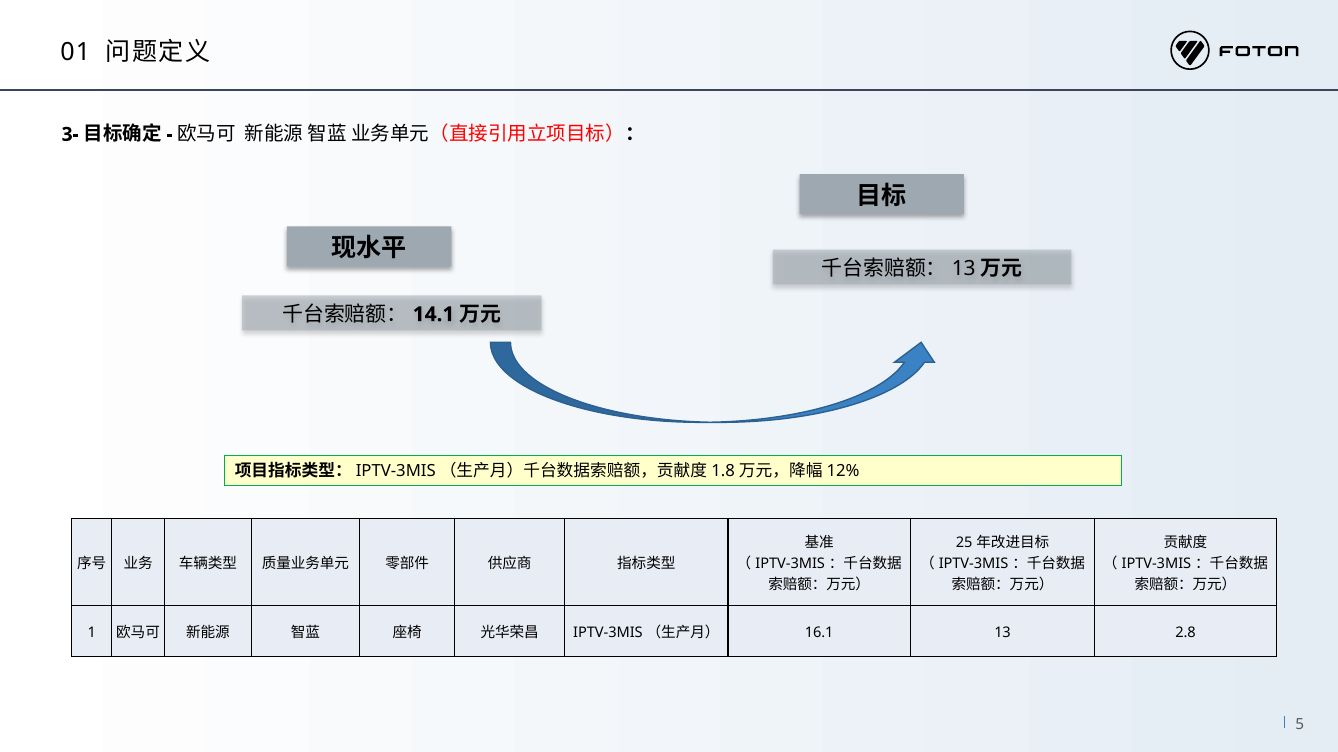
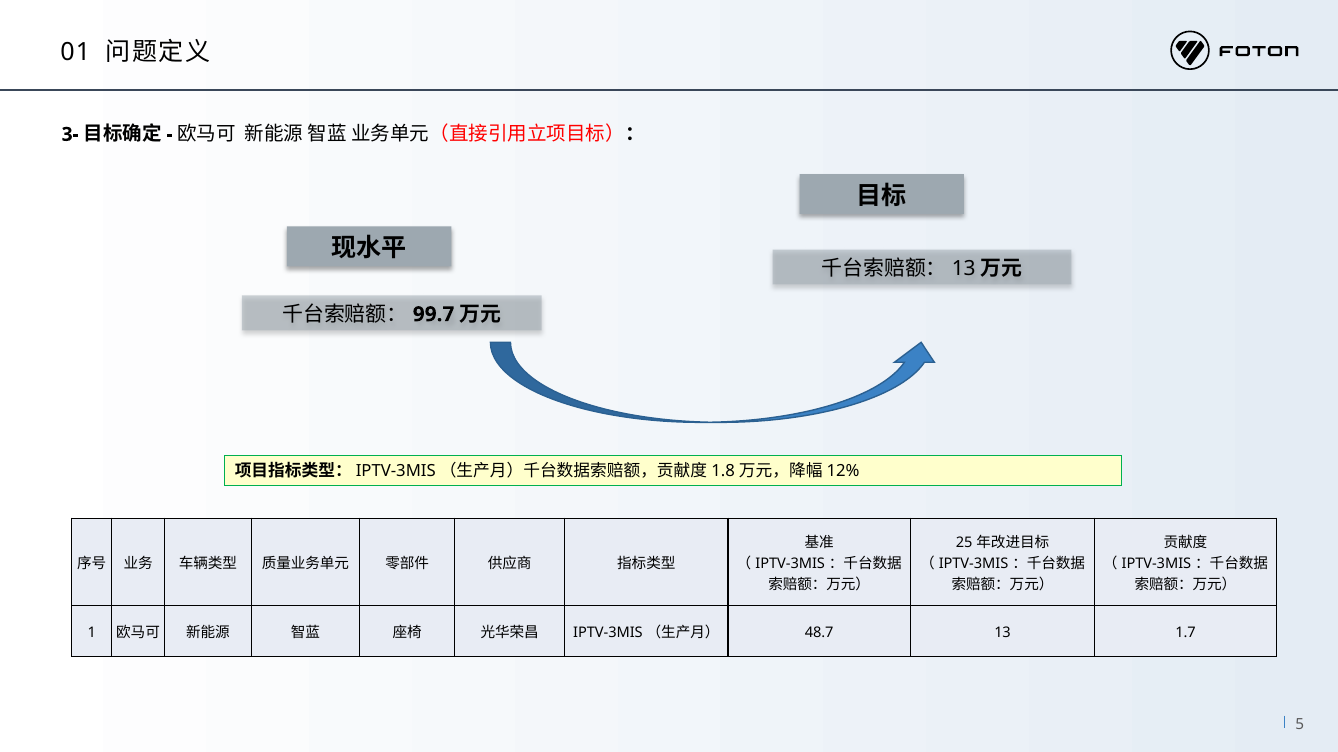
14.1: 14.1 -> 99.7 (434, 315)
16.1: 16.1 -> 48.7 (819, 633)
2.8: 2.8 -> 1.7 (1186, 633)
